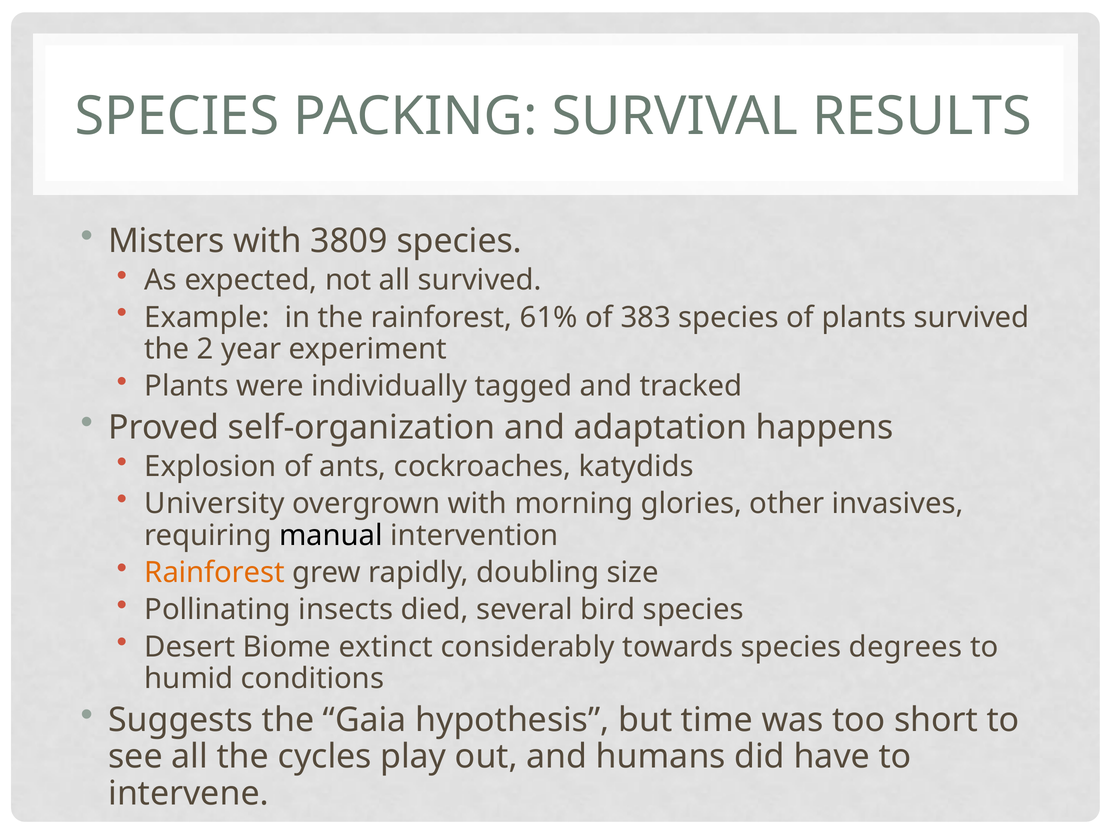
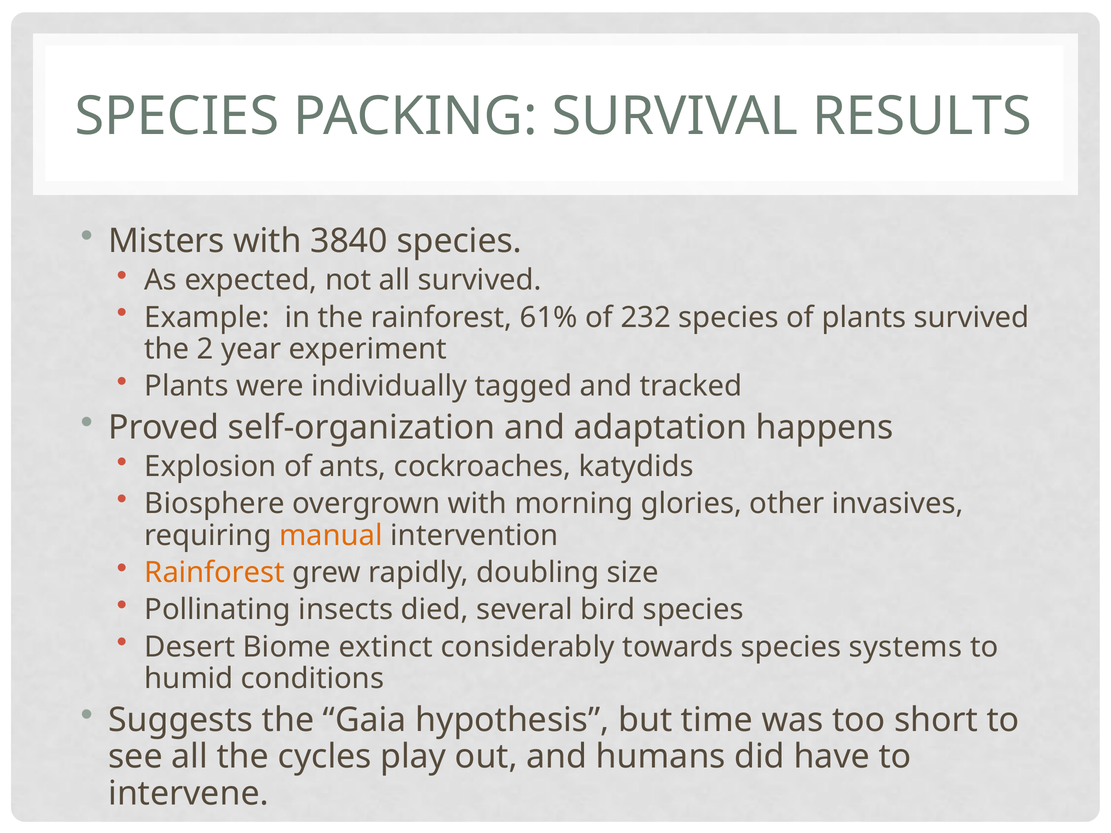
3809: 3809 -> 3840 (349, 241)
383: 383 -> 232 (646, 317)
University: University -> Biosphere (215, 504)
manual colour: black -> orange (331, 536)
degrees: degrees -> systems (905, 647)
